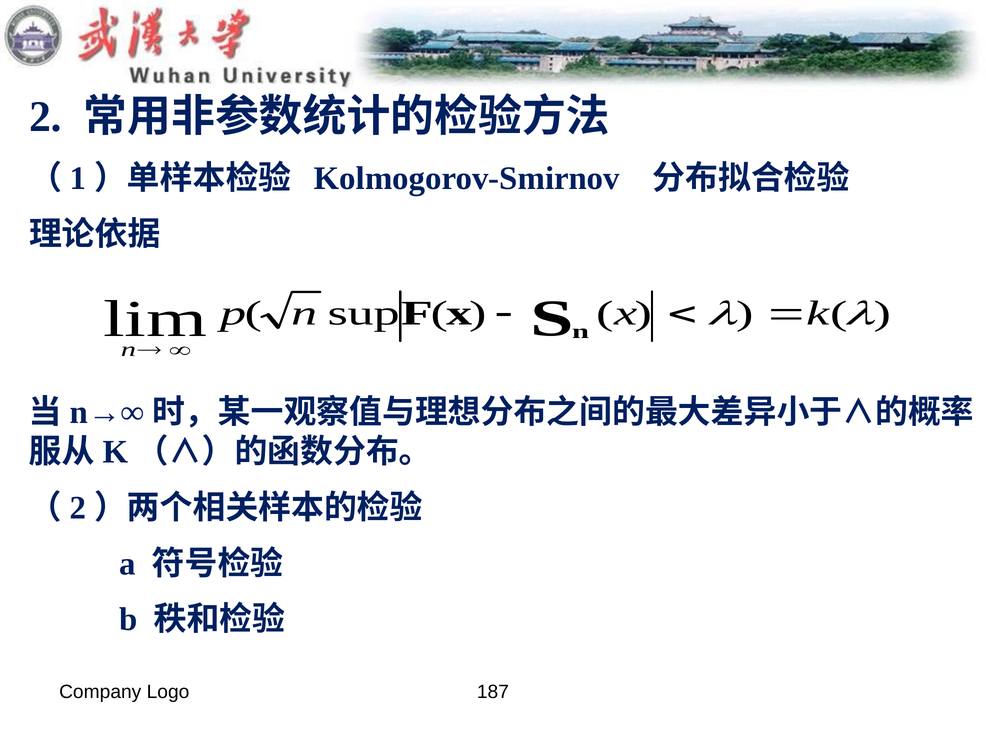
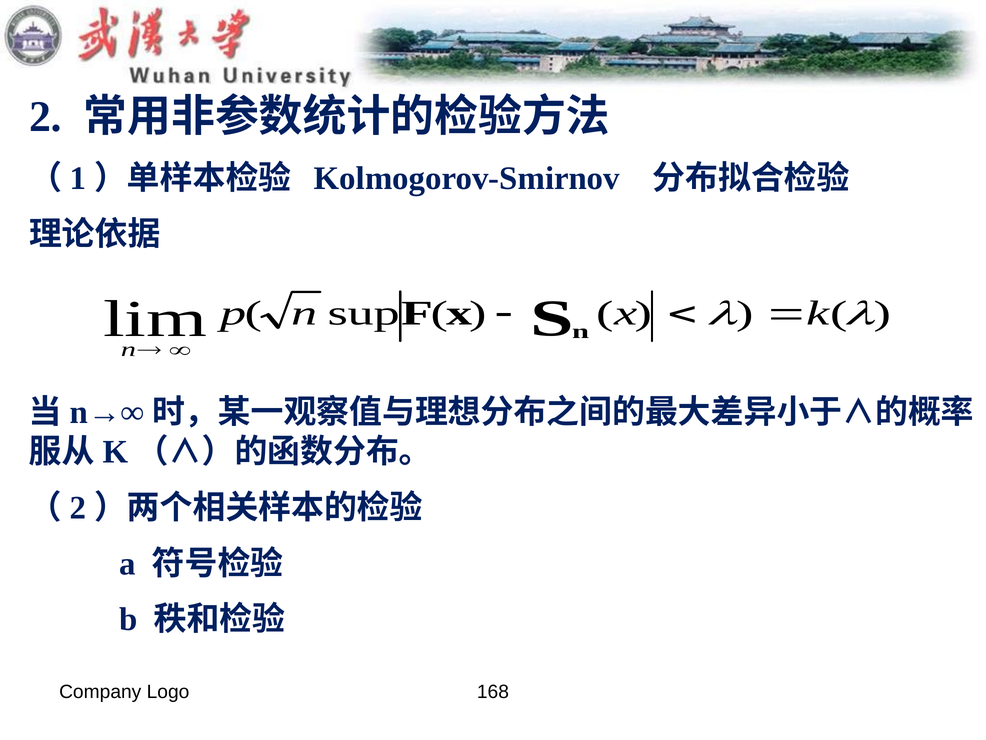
187: 187 -> 168 (493, 691)
